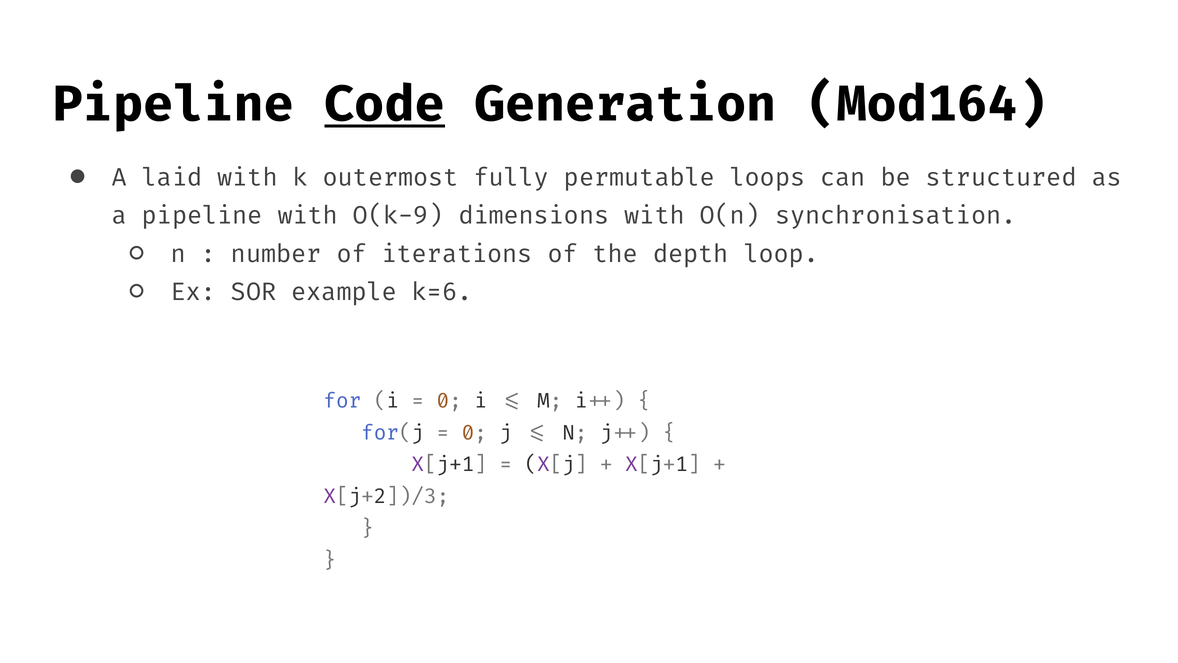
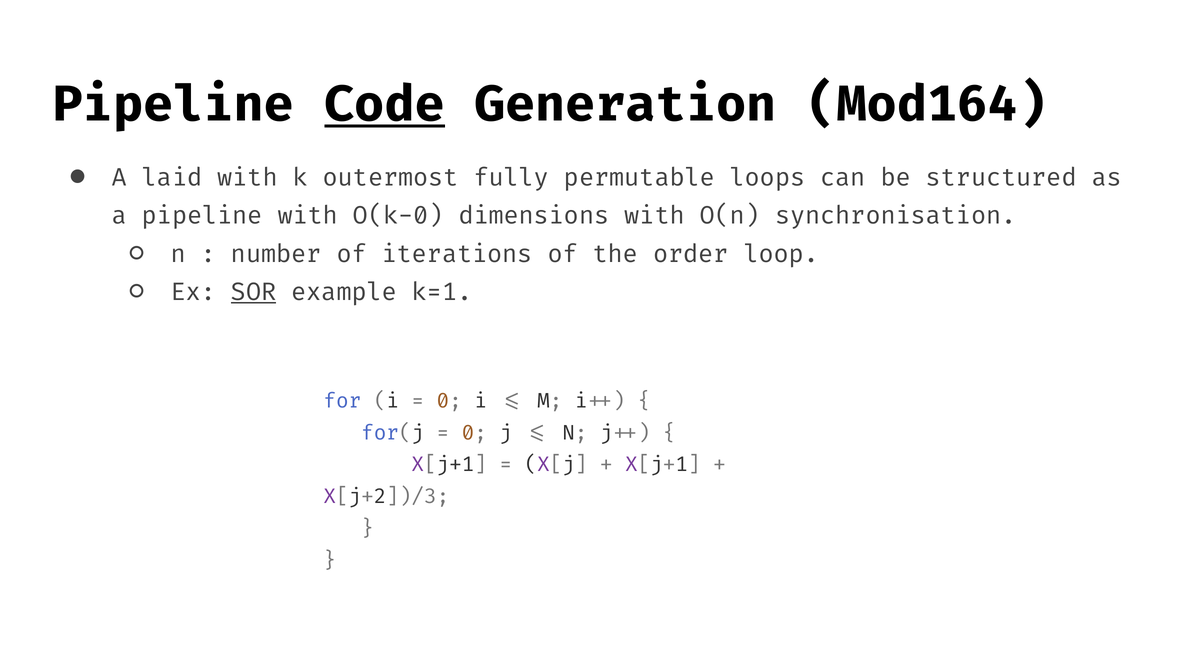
O(k-9: O(k-9 -> O(k-0 (398, 216)
depth: depth -> order (691, 254)
SOR underline: none -> present (254, 292)
k=6: k=6 -> k=1 (442, 292)
